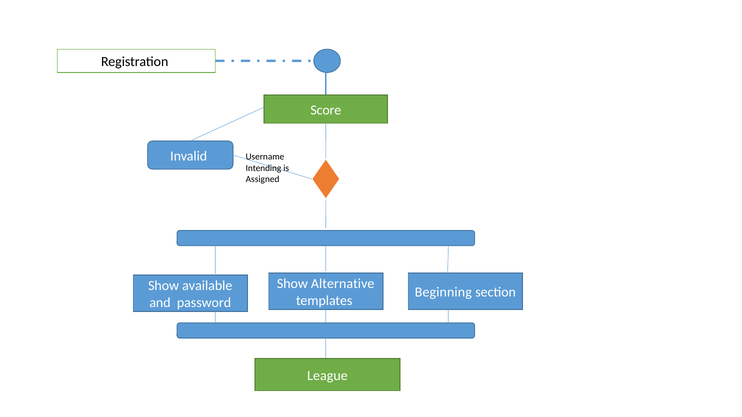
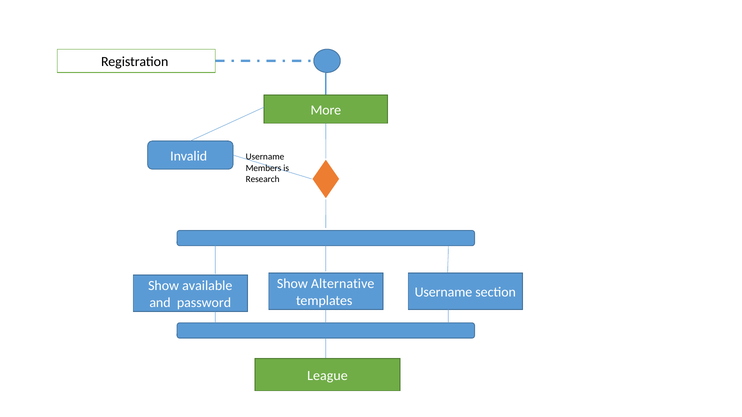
Score: Score -> More (326, 110)
Intending: Intending -> Members (263, 168)
Assigned: Assigned -> Research (263, 179)
Beginning: Beginning -> Username (443, 292)
